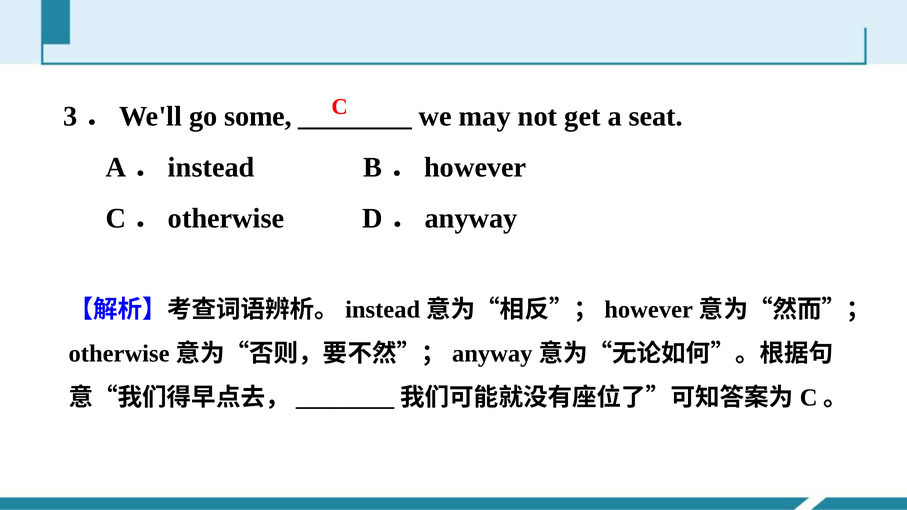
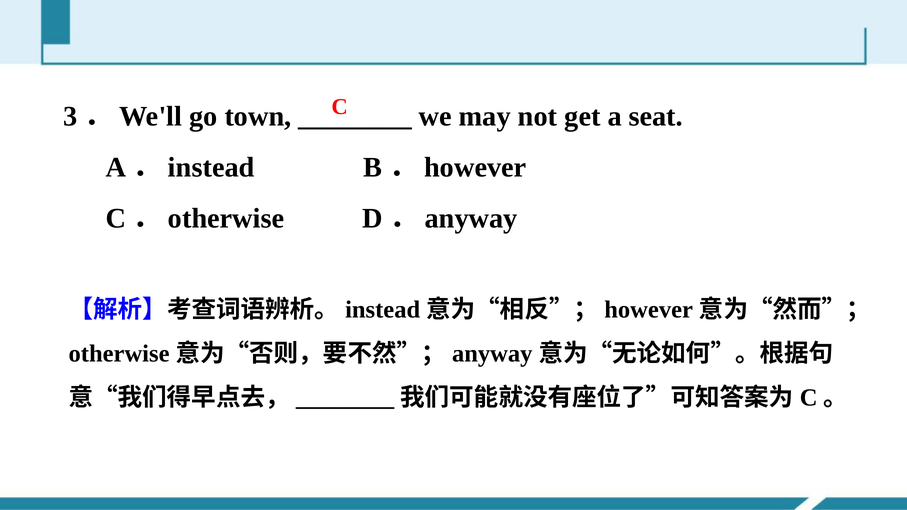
some: some -> town (258, 116)
